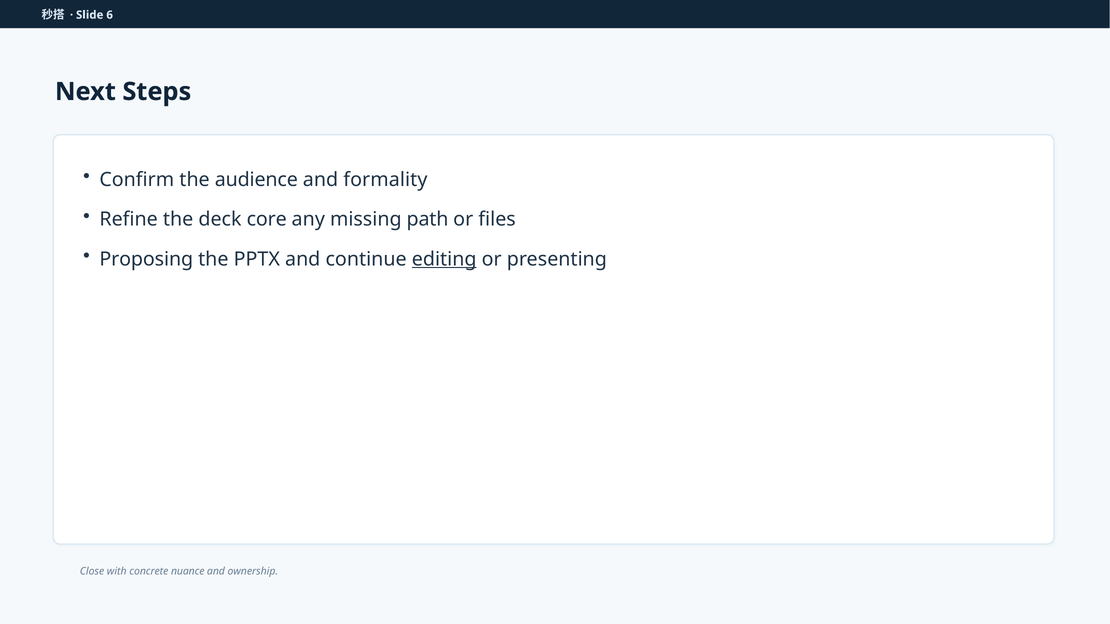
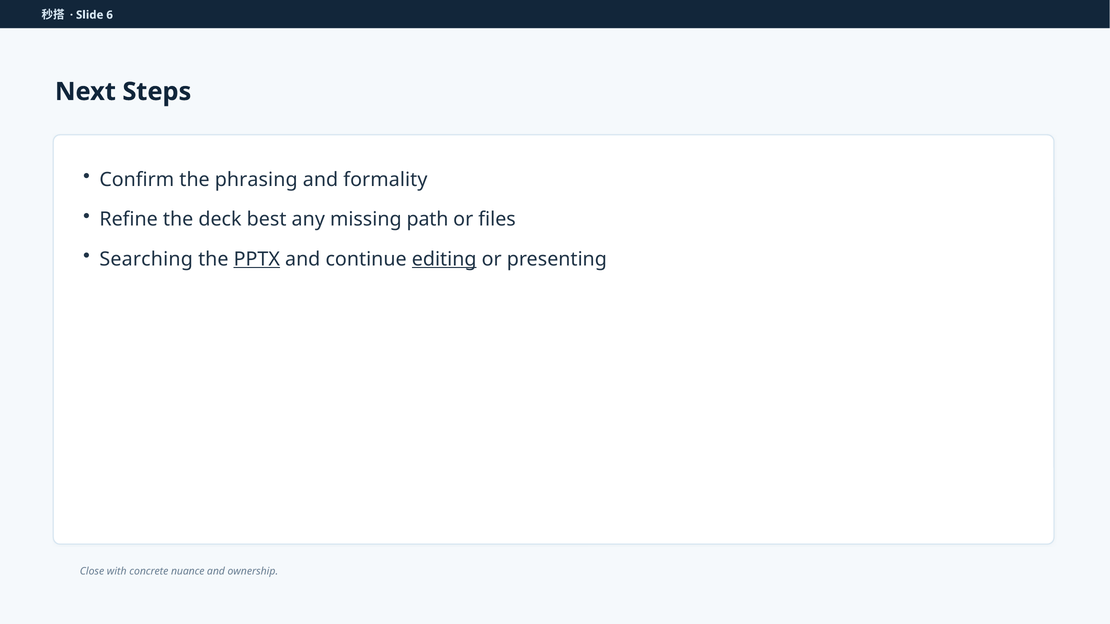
audience: audience -> phrasing (256, 180)
core: core -> best (267, 219)
Proposing: Proposing -> Searching (146, 259)
PPTX underline: none -> present (257, 259)
